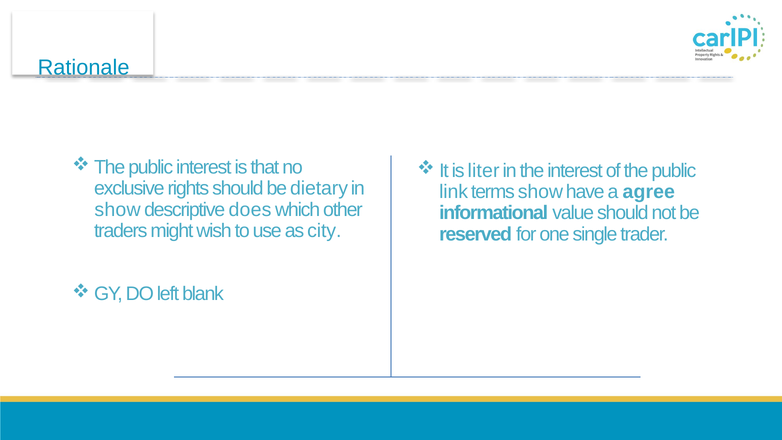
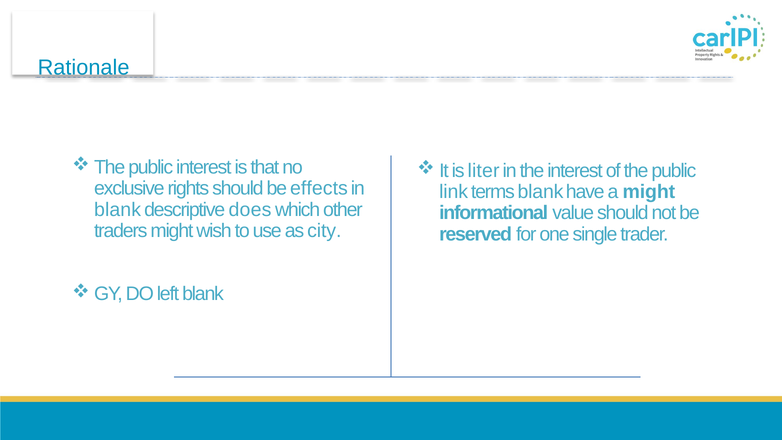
dietary: dietary -> effects (319, 188)
terms show: show -> blank (540, 192)
a agree: agree -> might (649, 192)
show: show -> blank (118, 210)
